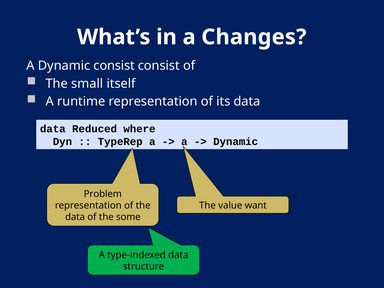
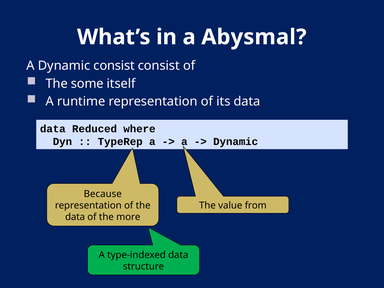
Changes: Changes -> Abysmal (254, 37)
small: small -> some (87, 84)
Problem: Problem -> Because (103, 194)
want: want -> from (256, 205)
some: some -> more (128, 217)
